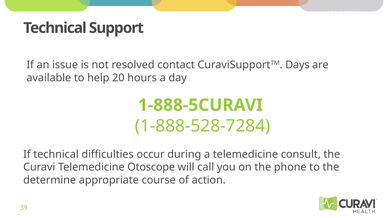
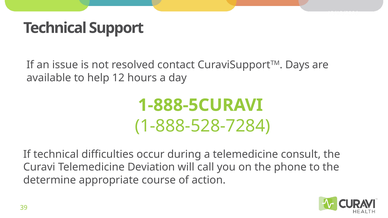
20: 20 -> 12 (118, 78)
Otoscope: Otoscope -> Deviation (151, 167)
